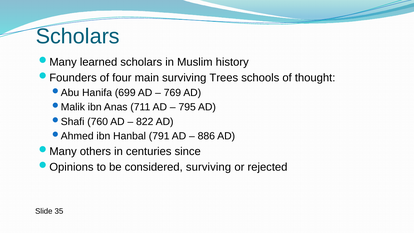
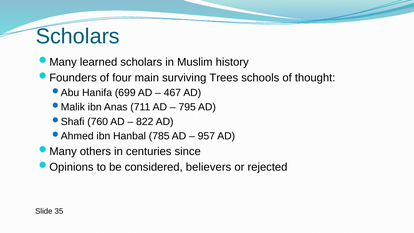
769: 769 -> 467 (172, 93)
791: 791 -> 785 (159, 136)
886: 886 -> 957 (206, 136)
considered surviving: surviving -> believers (209, 167)
